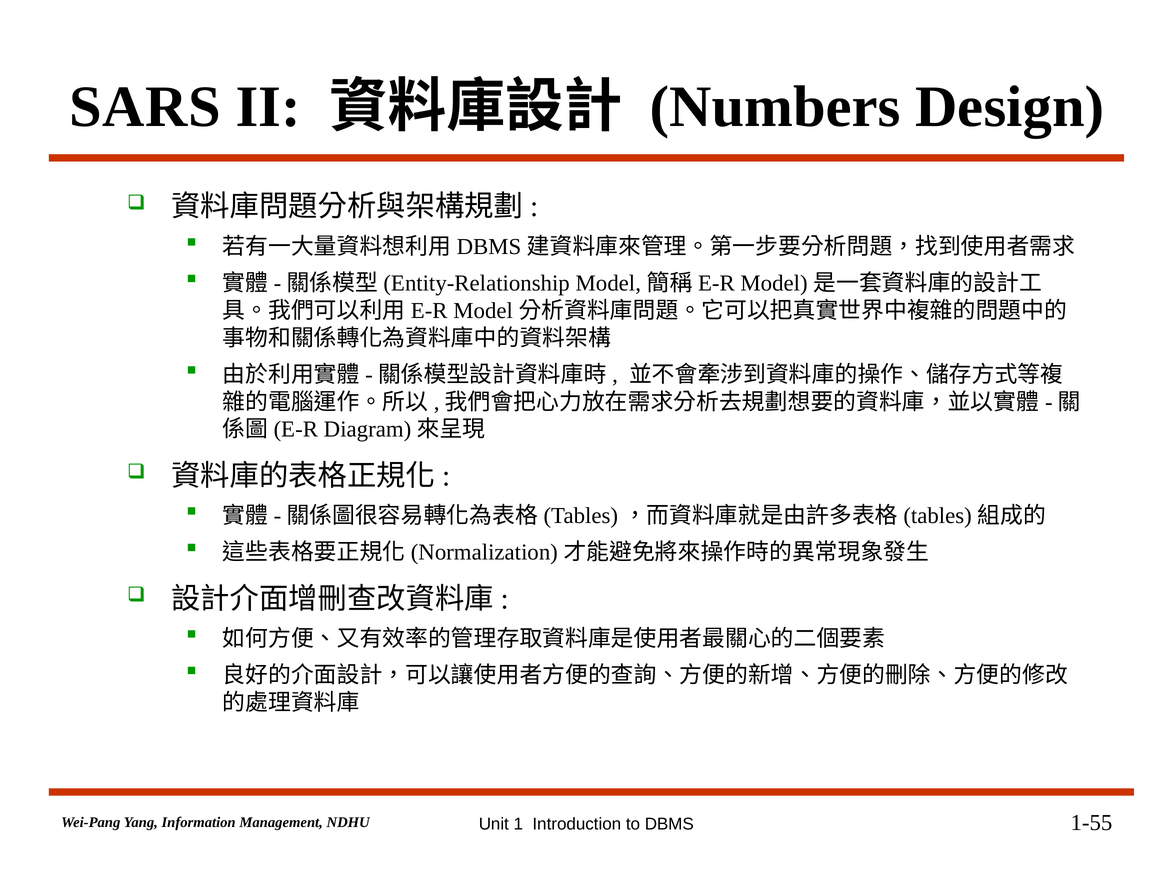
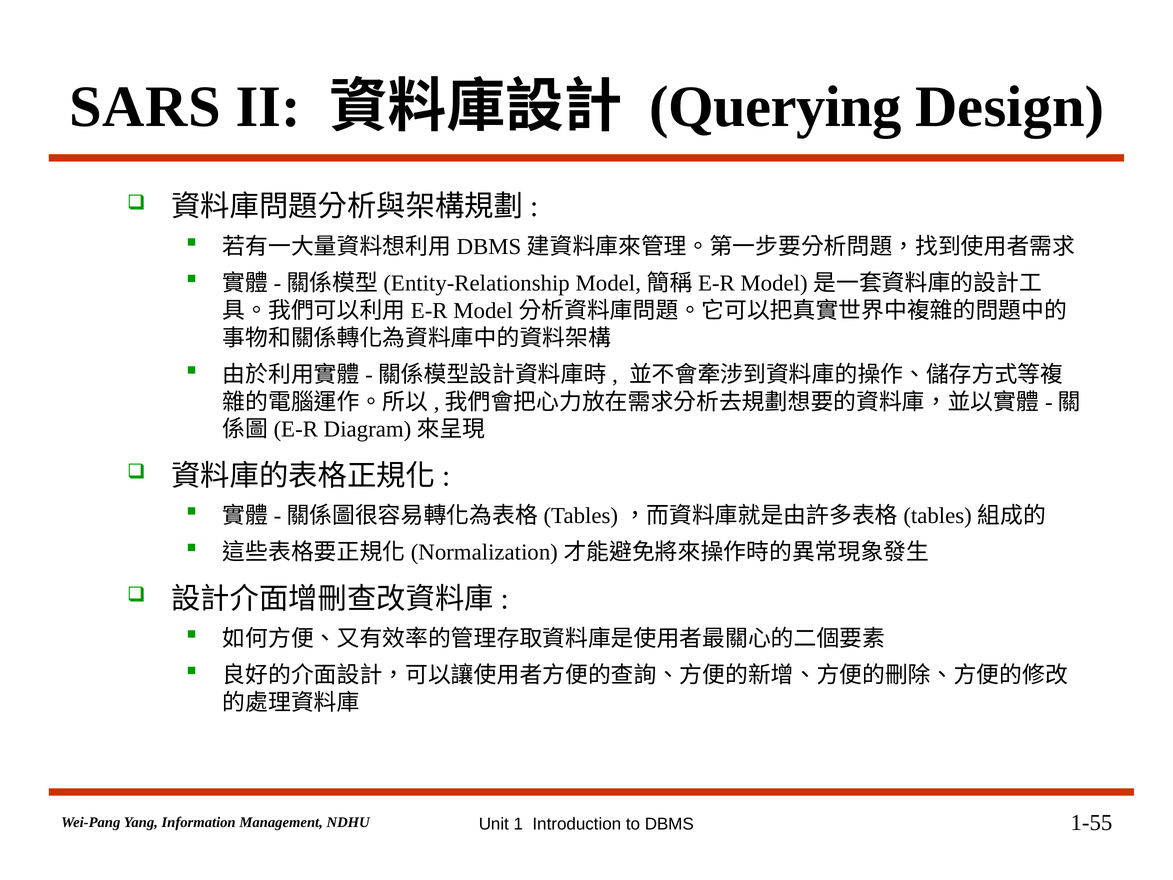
Numbers: Numbers -> Querying (776, 107)
